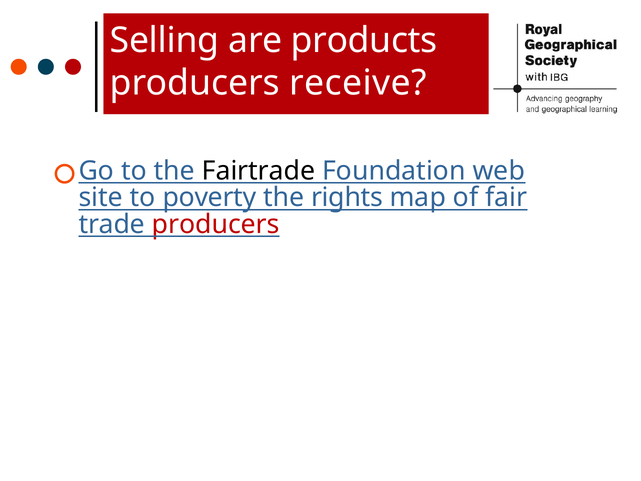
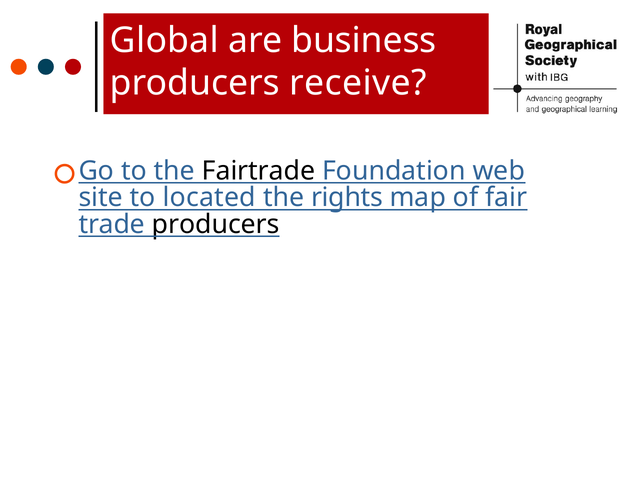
Selling: Selling -> Global (164, 40)
products: products -> business (364, 40)
poverty: poverty -> located (209, 197)
producers colour: red -> black (216, 224)
